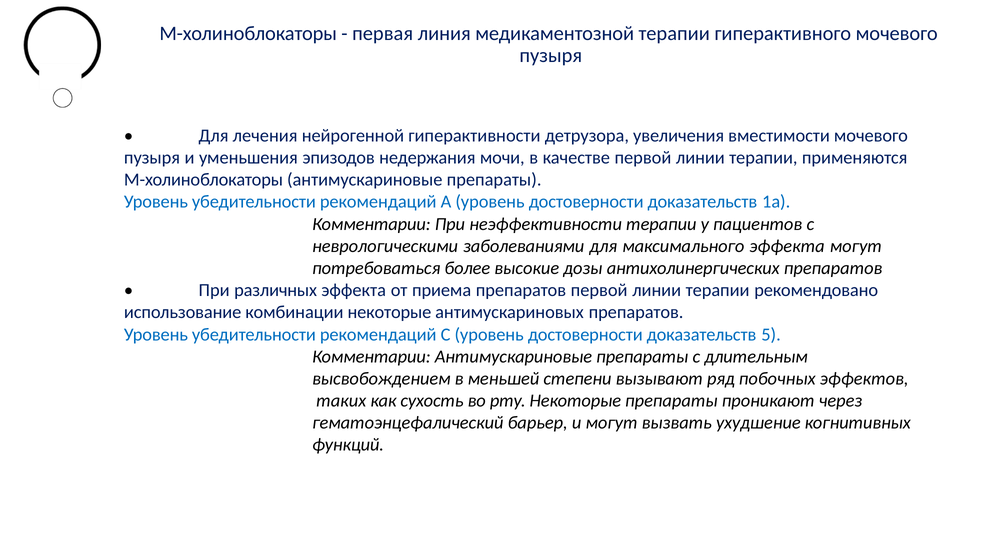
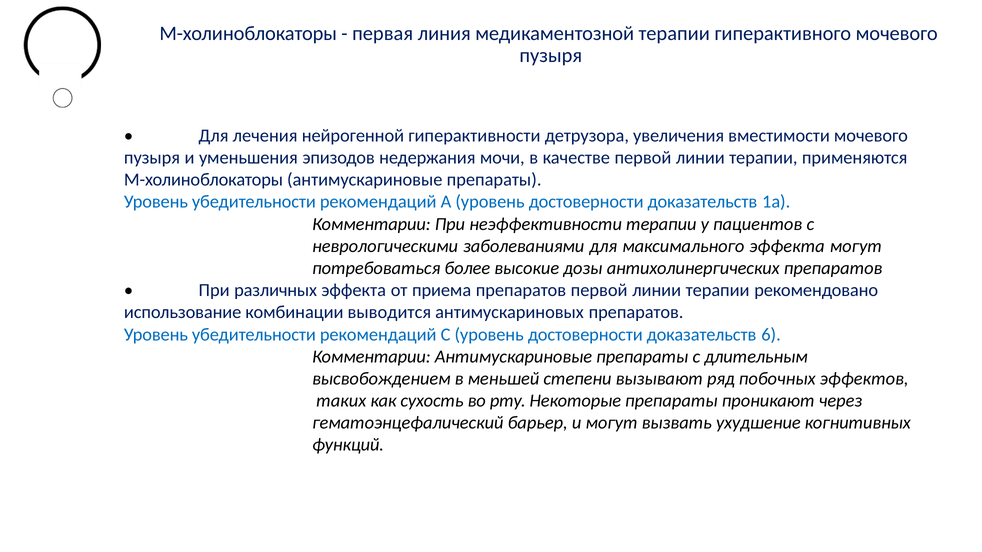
комбинации некоторые: некоторые -> выводится (389, 313)
5: 5 -> 6 (771, 335)
